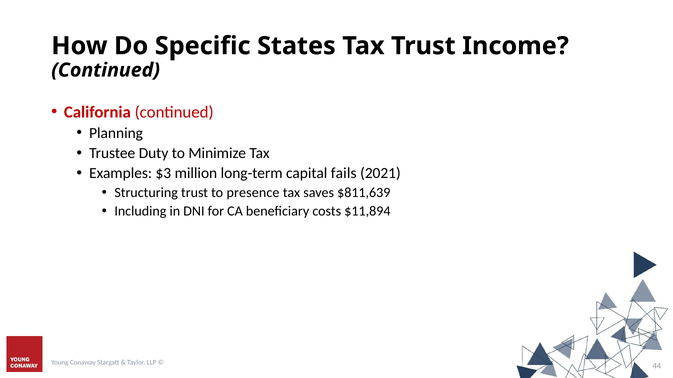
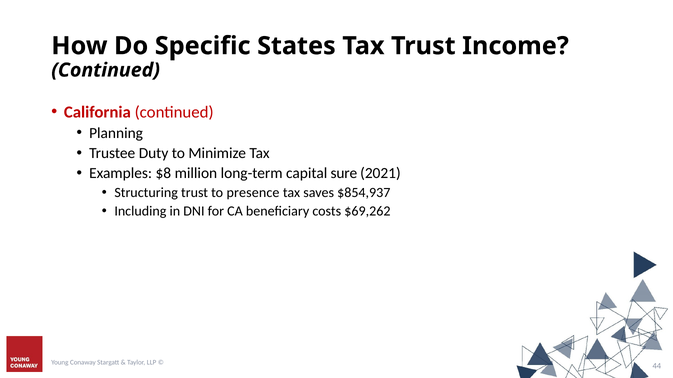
$3: $3 -> $8 (163, 173)
fails: fails -> sure (344, 173)
$811,639: $811,639 -> $854,937 (364, 193)
$11,894: $11,894 -> $69,262 (367, 212)
